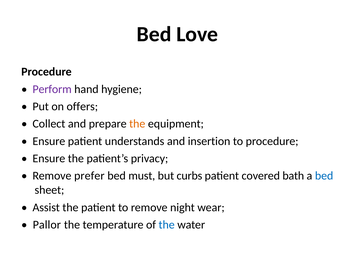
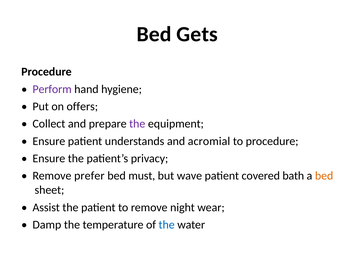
Love: Love -> Gets (197, 34)
the colour: orange -> purple (137, 124)
insertion: insertion -> acromial (209, 141)
curbs: curbs -> wave (189, 176)
bed colour: blue -> orange (324, 176)
Pallor: Pallor -> Damp (47, 225)
